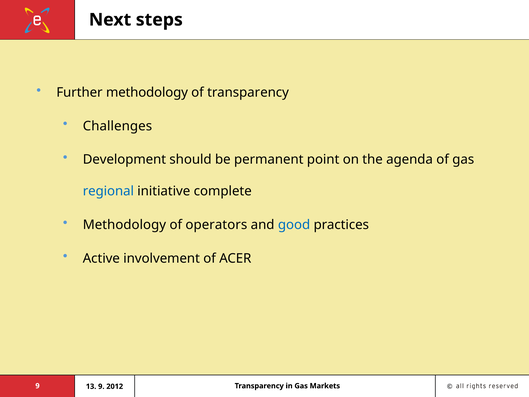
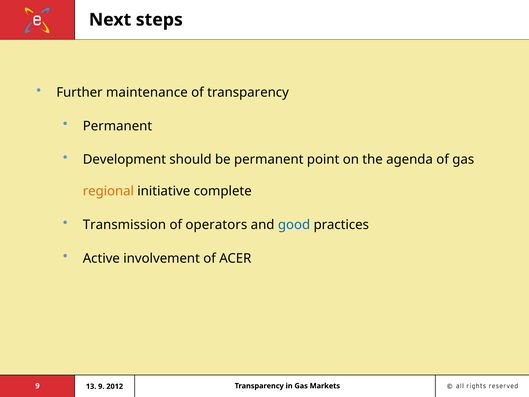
Further methodology: methodology -> maintenance (147, 92)
Challenges: Challenges -> Permanent (117, 126)
regional colour: blue -> orange (108, 191)
Methodology: Methodology -> Transmission (124, 225)
